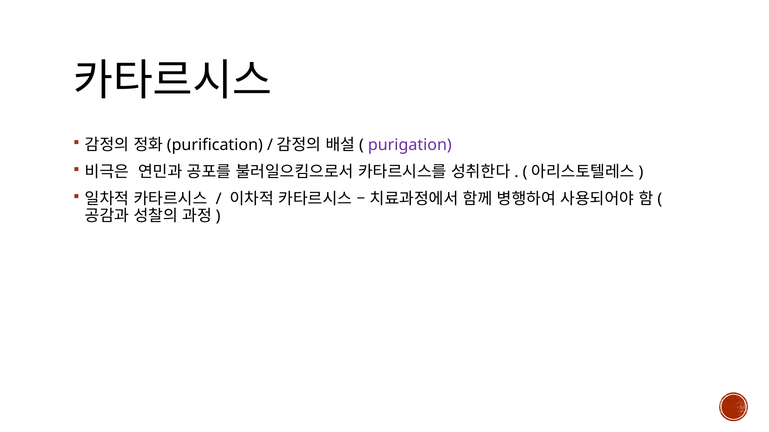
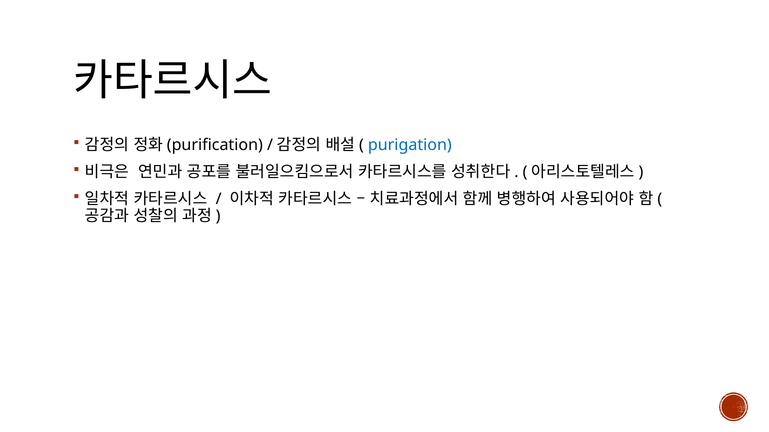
purigation colour: purple -> blue (410, 145)
